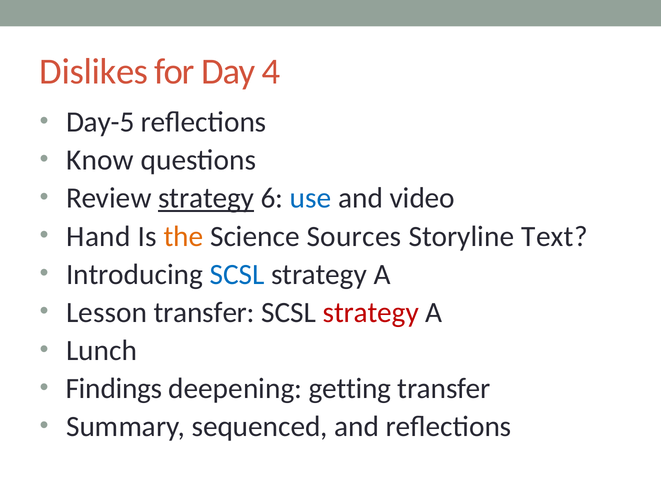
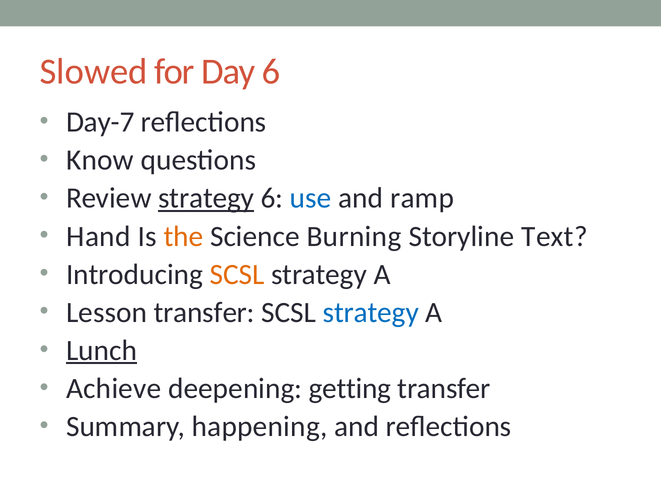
Dislikes: Dislikes -> Slowed (94, 71)
Day 4: 4 -> 6 (271, 71)
Day-5: Day-5 -> Day-7 (100, 122)
video: video -> ramp (422, 198)
Sources: Sources -> Burning (354, 236)
SCSL colour: blue -> orange (237, 274)
strategy colour: red -> blue (371, 312)
Lunch underline: none -> present (102, 350)
Findings: Findings -> Achieve (114, 388)
sequenced: sequenced -> happening (260, 426)
